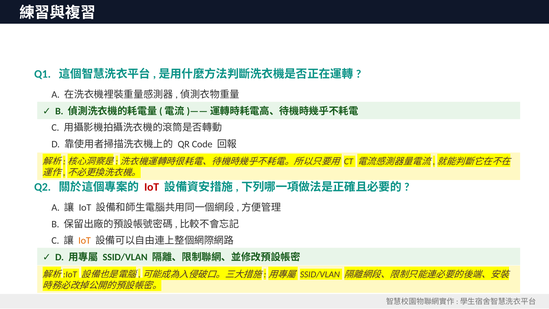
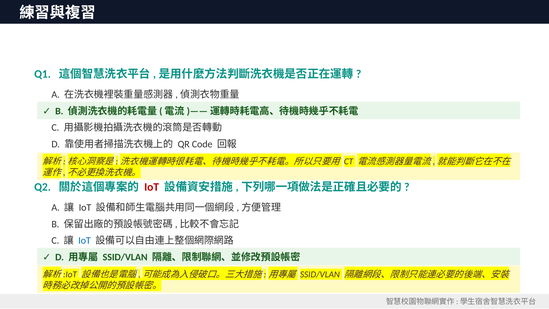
IoT colour: orange -> blue (85, 240)
